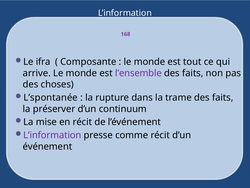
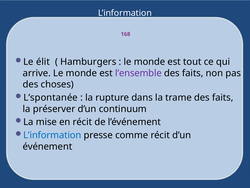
ifra: ifra -> élit (43, 62)
Composante: Composante -> Hamburgers (88, 62)
L’information colour: purple -> blue (52, 135)
